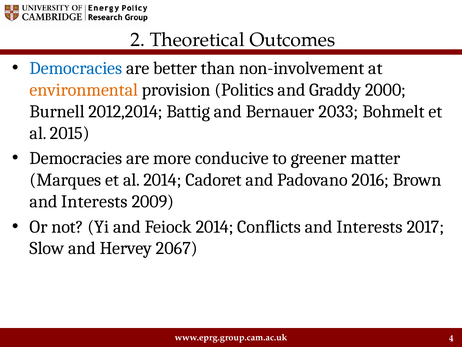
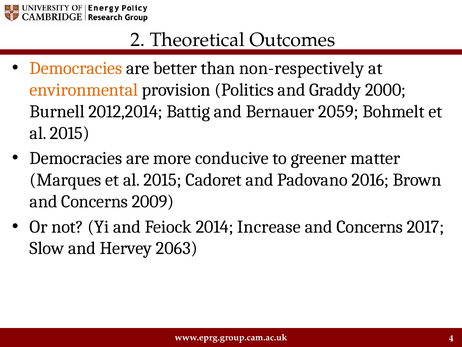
Democracies colour: blue -> orange (76, 68)
non-involvement: non-involvement -> non-respectively (302, 68)
2033: 2033 -> 2059 (338, 111)
Marques et al 2014: 2014 -> 2015 (162, 180)
Interests: Interests -> Concerns (95, 201)
Conflicts: Conflicts -> Increase (269, 226)
Interests: Interests -> Concerns (370, 226)
2067: 2067 -> 2063 (177, 248)
